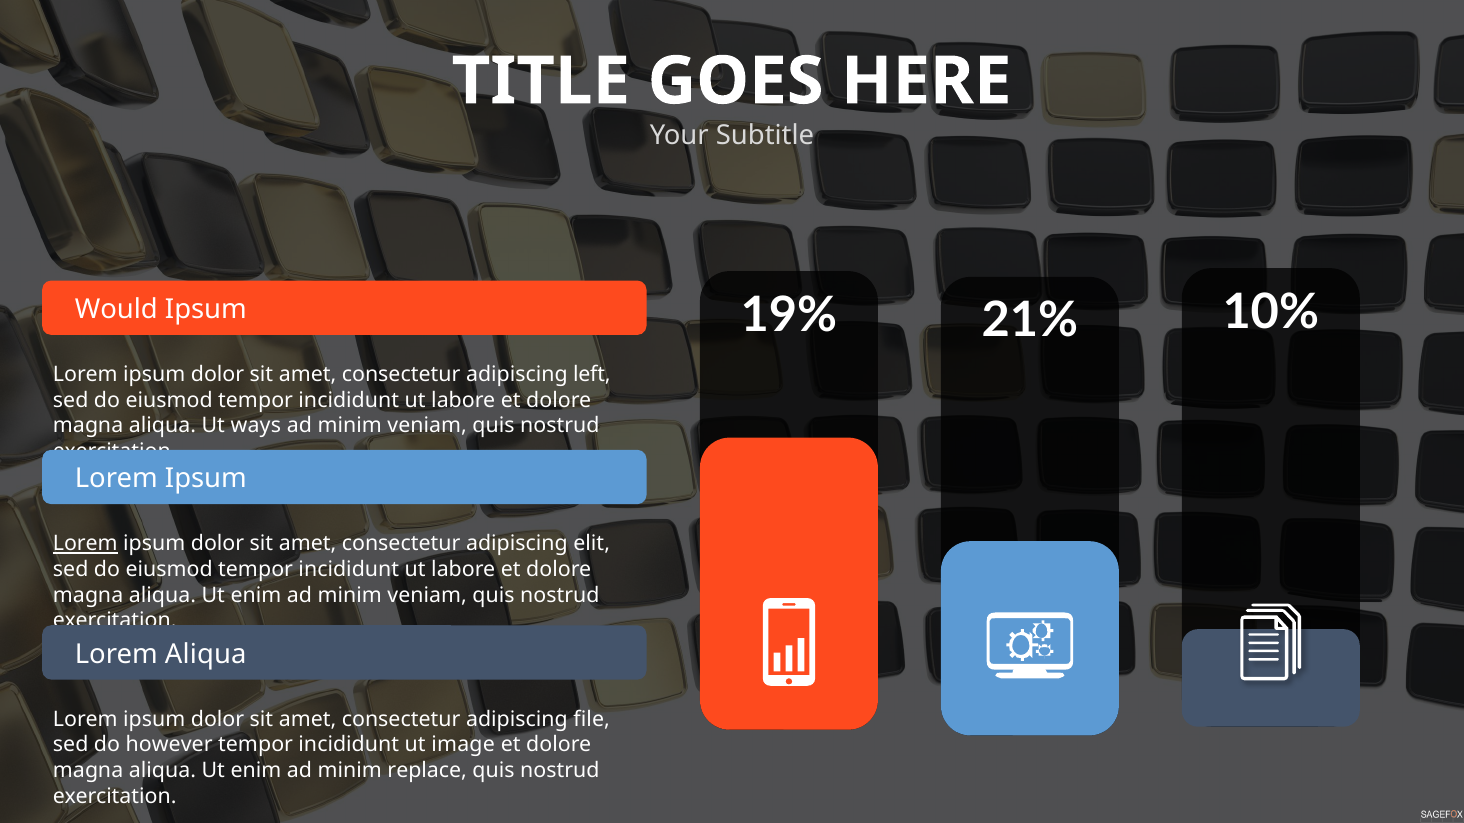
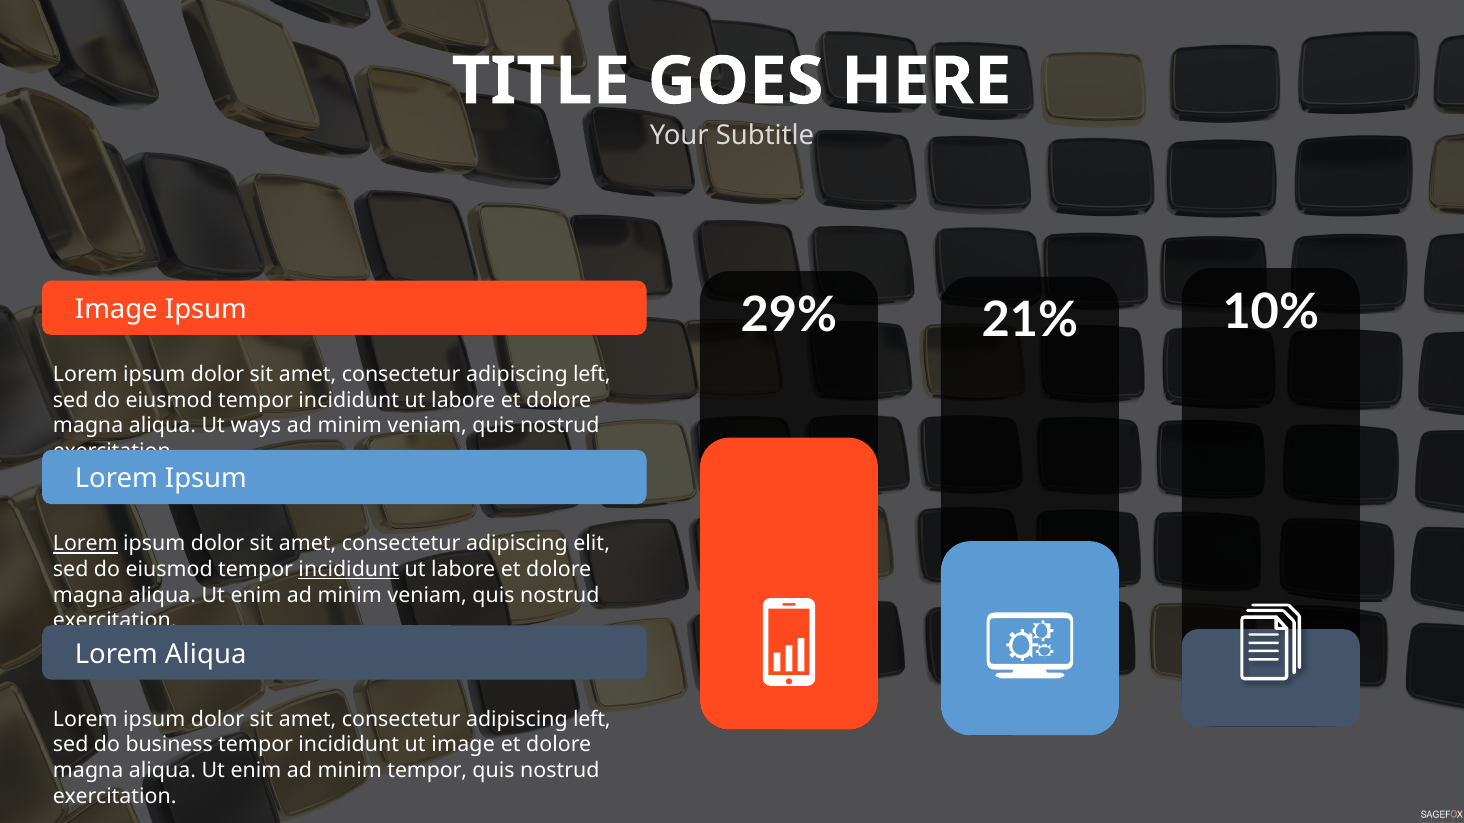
19%: 19% -> 29% (789, 315)
Would: Would -> Image (116, 310)
incididunt underline: none -> present (349, 570)
file: file -> left (592, 720)
however: however -> business (169, 745)
minim replace: replace -> tempor (427, 771)
